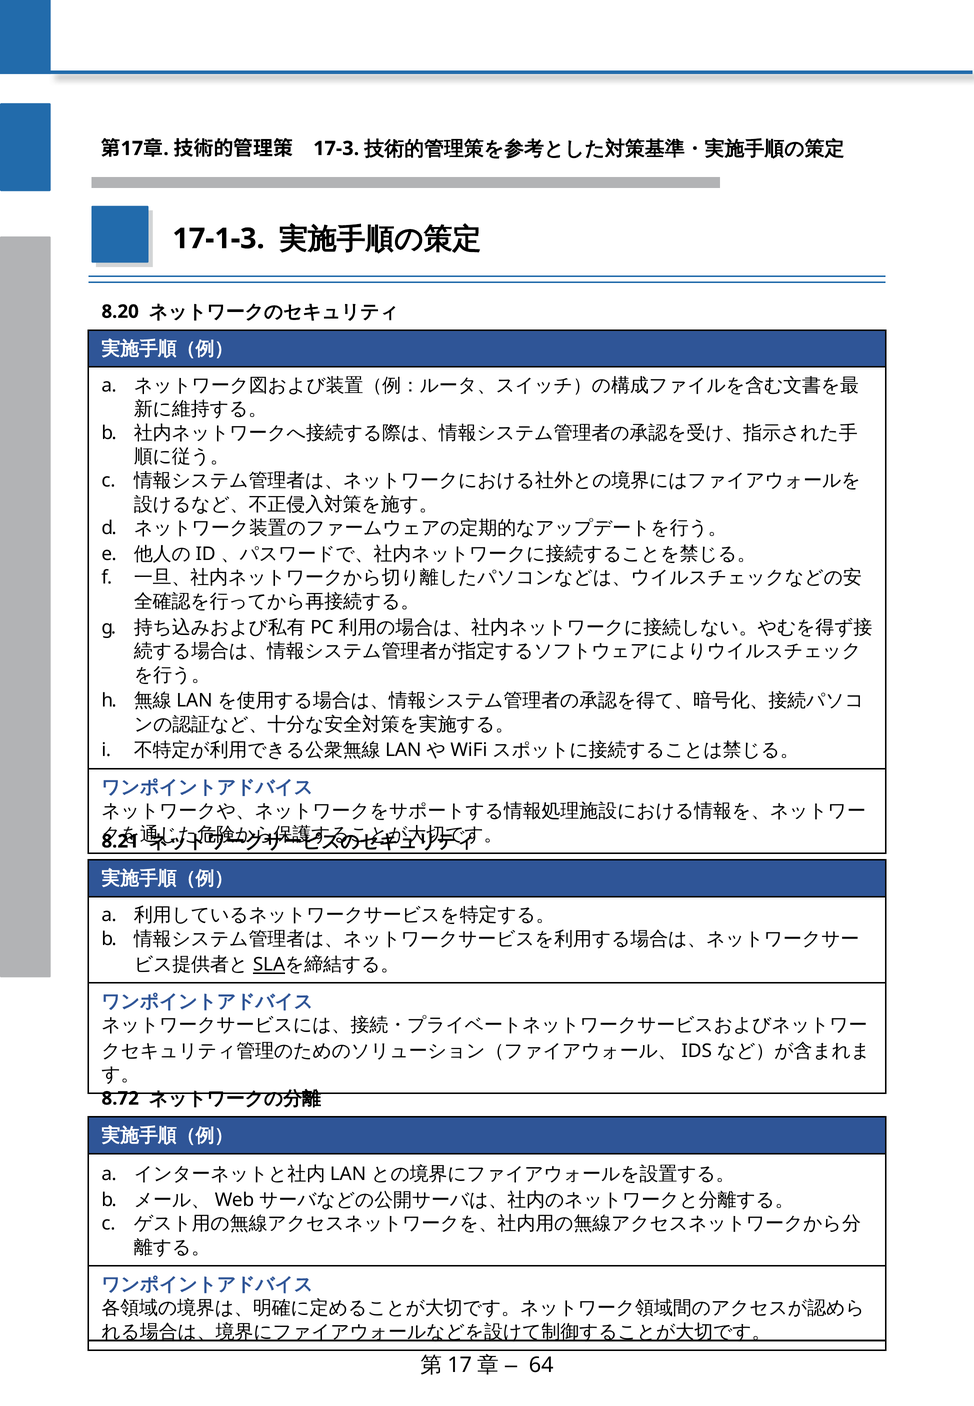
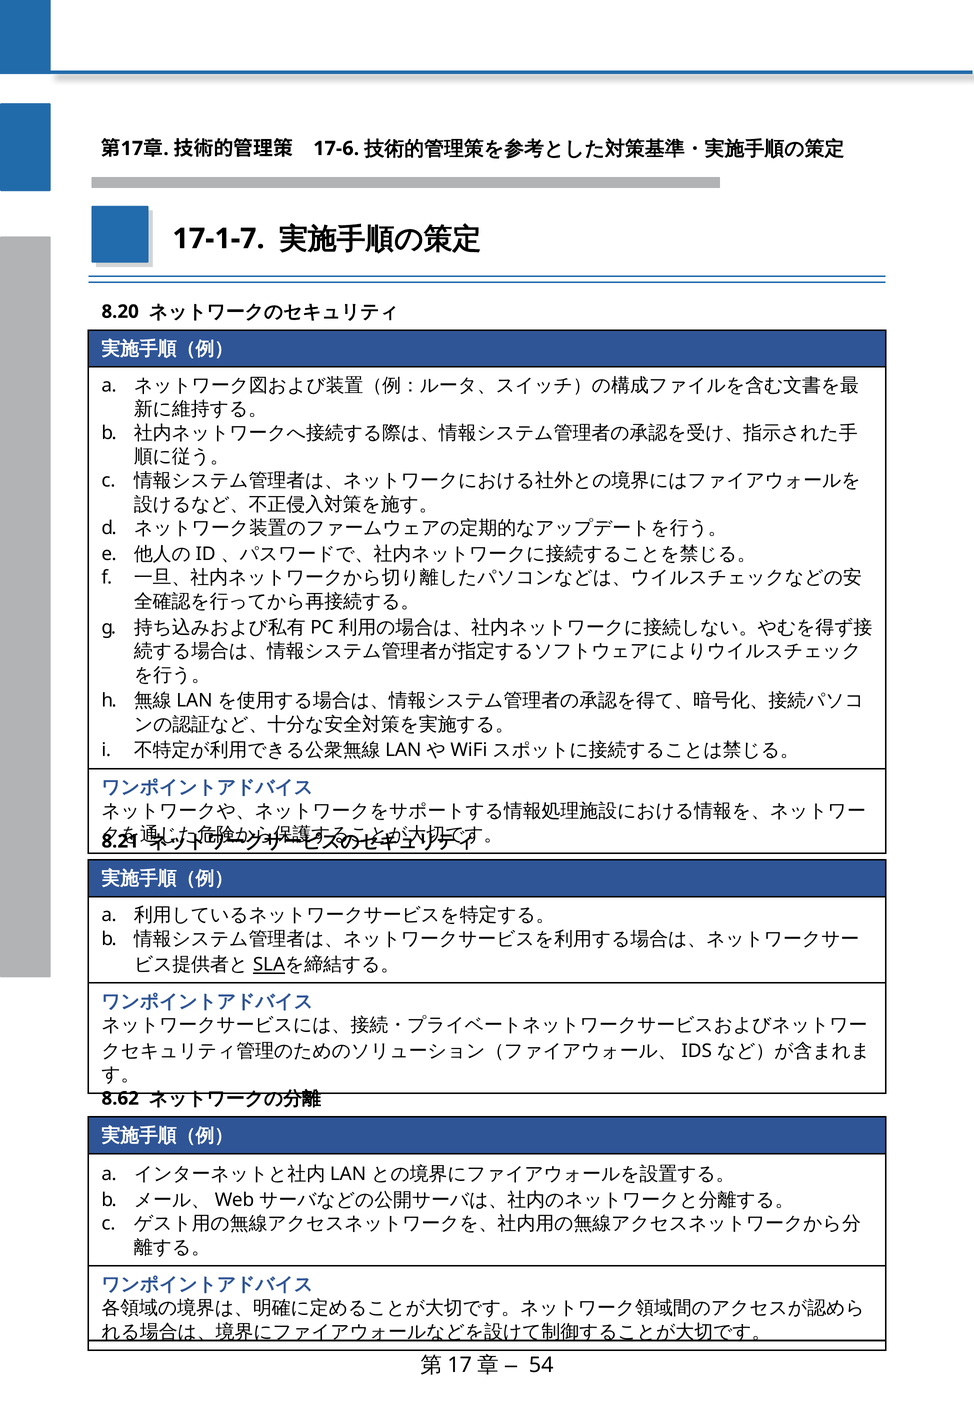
17-3: 17-3 -> 17-6 (336, 149)
17-1-3: 17-1-3 -> 17-1-7 (219, 239)
8.72: 8.72 -> 8.62 (120, 1099)
64: 64 -> 54 (541, 1366)
